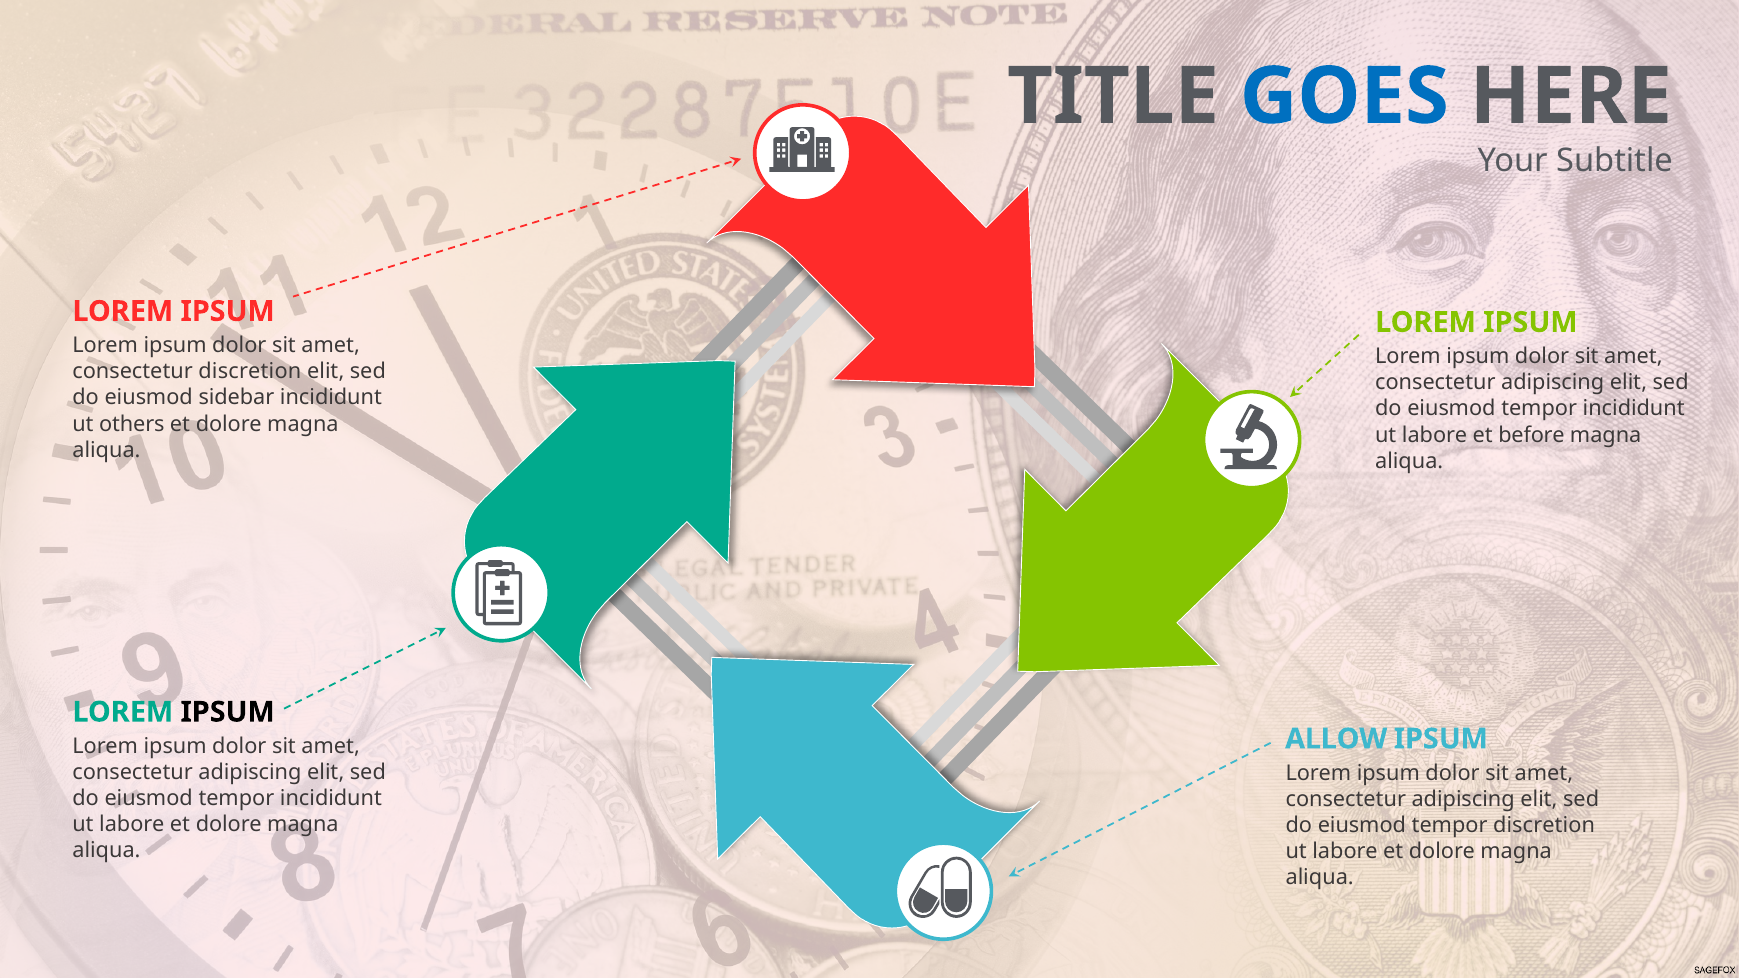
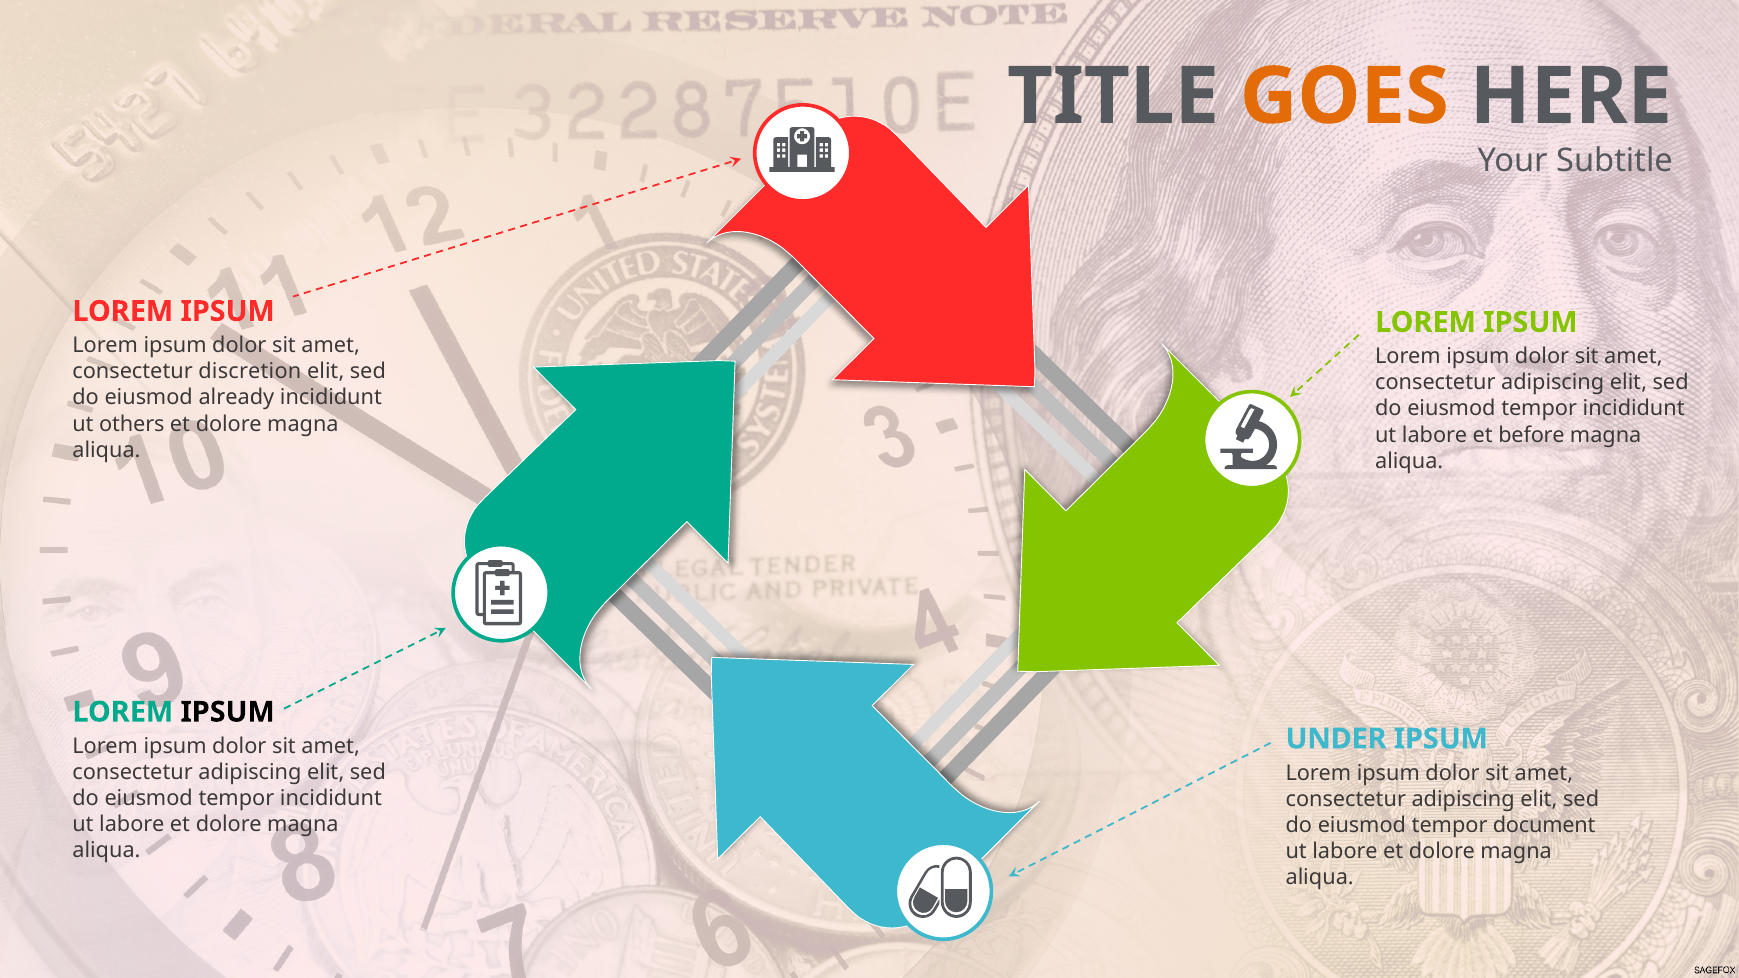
GOES colour: blue -> orange (1344, 97)
sidebar: sidebar -> already (236, 398)
ALLOW: ALLOW -> UNDER (1336, 739)
tempor discretion: discretion -> document (1544, 825)
